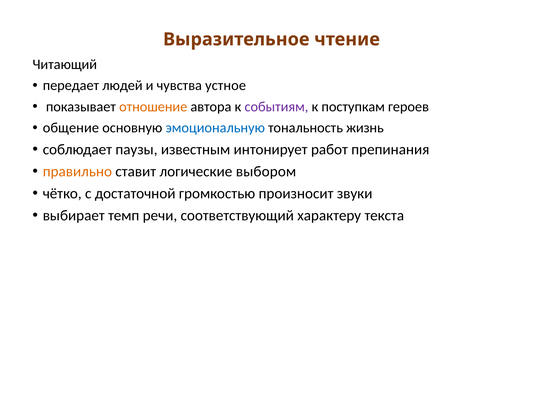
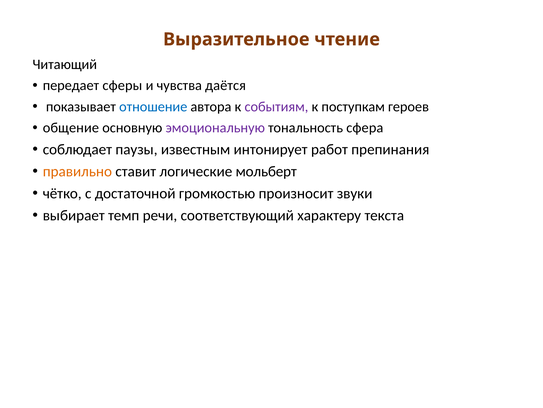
людей: людей -> сферы (122, 85)
устное: устное -> даётся (226, 85)
отношение colour: orange -> blue (153, 107)
эмоциональную colour: blue -> purple (215, 128)
жизнь: жизнь -> сфера (365, 128)
выбором: выбором -> мольберт (266, 171)
